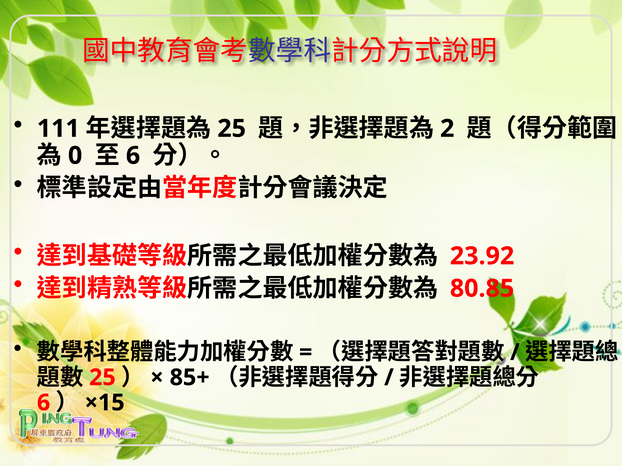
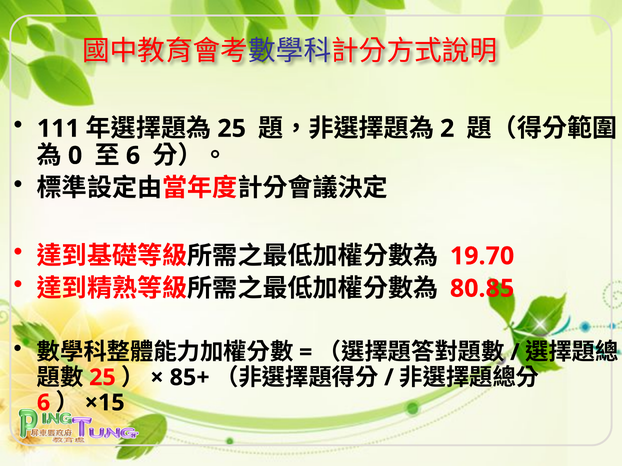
23.92: 23.92 -> 19.70 (482, 256)
